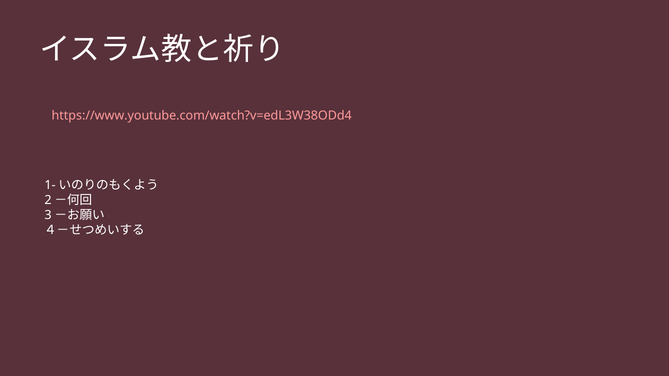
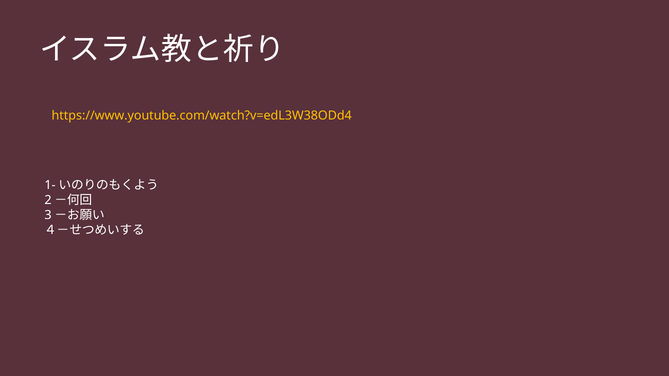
https://www.youtube.com/watch?v=edL3W38ODd4 colour: pink -> yellow (202, 116)
